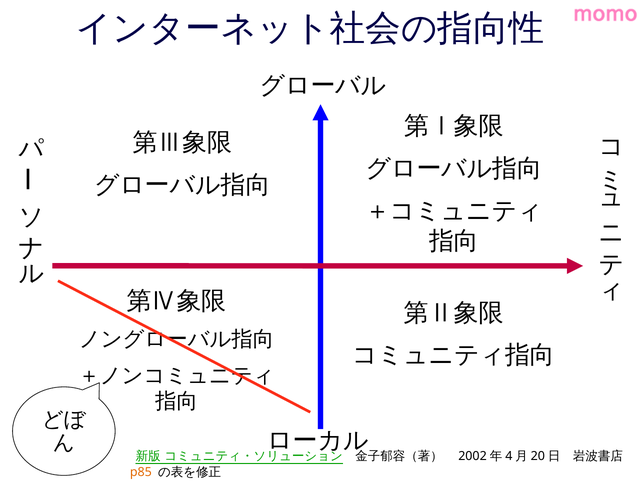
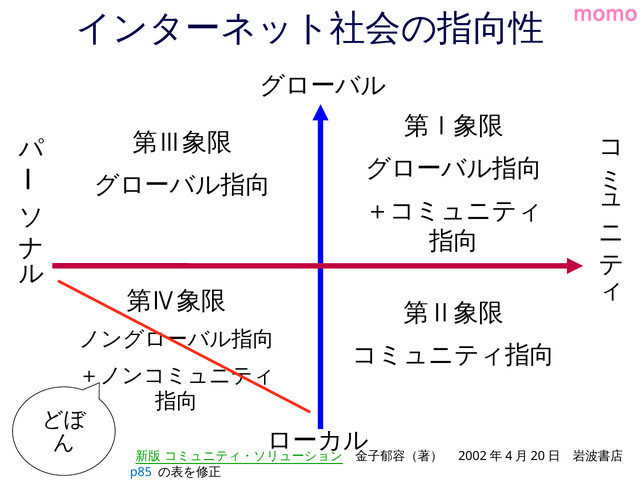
p85 colour: orange -> blue (141, 472)
